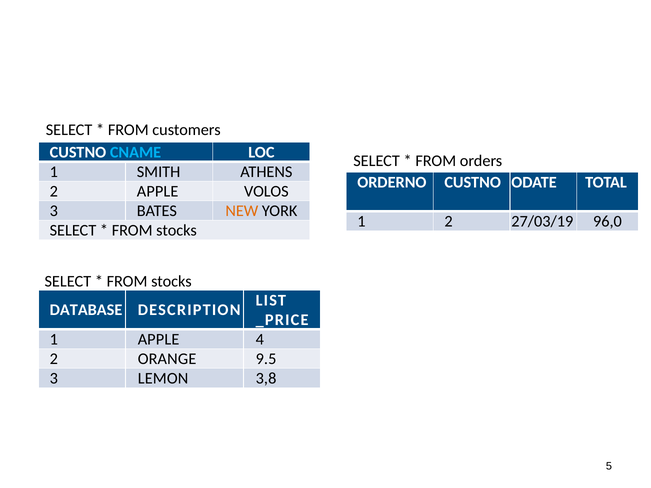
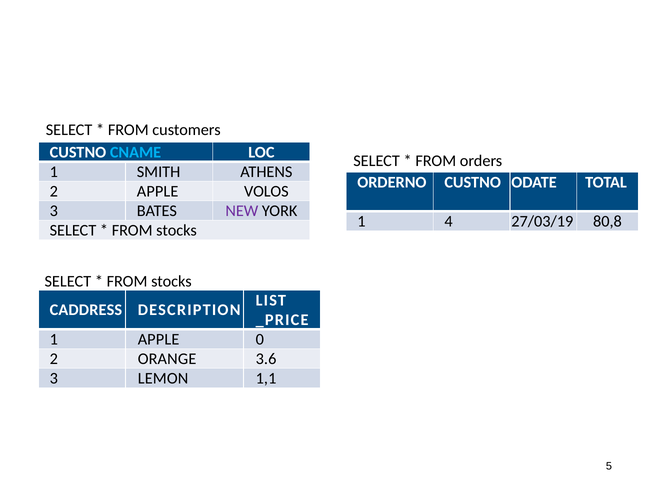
NEW colour: orange -> purple (242, 211)
1 2: 2 -> 4 (449, 222)
96,0: 96,0 -> 80,8 (607, 222)
DATABASE: DATABASE -> CADDRESS (86, 310)
4: 4 -> 0 (260, 339)
9.5: 9.5 -> 3.6 (266, 359)
3,8: 3,8 -> 1,1 (266, 379)
